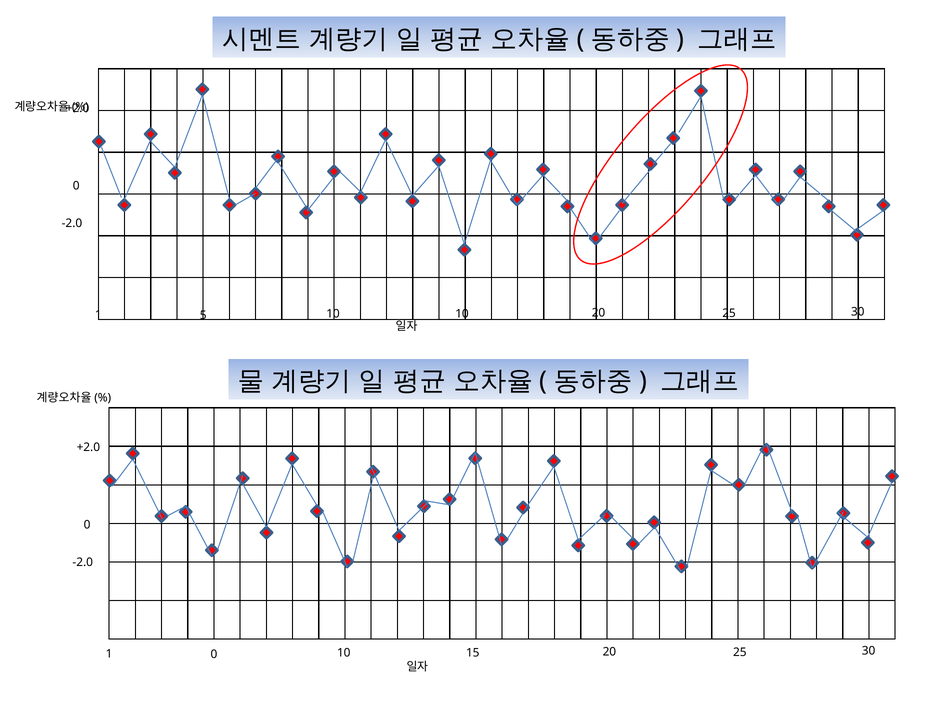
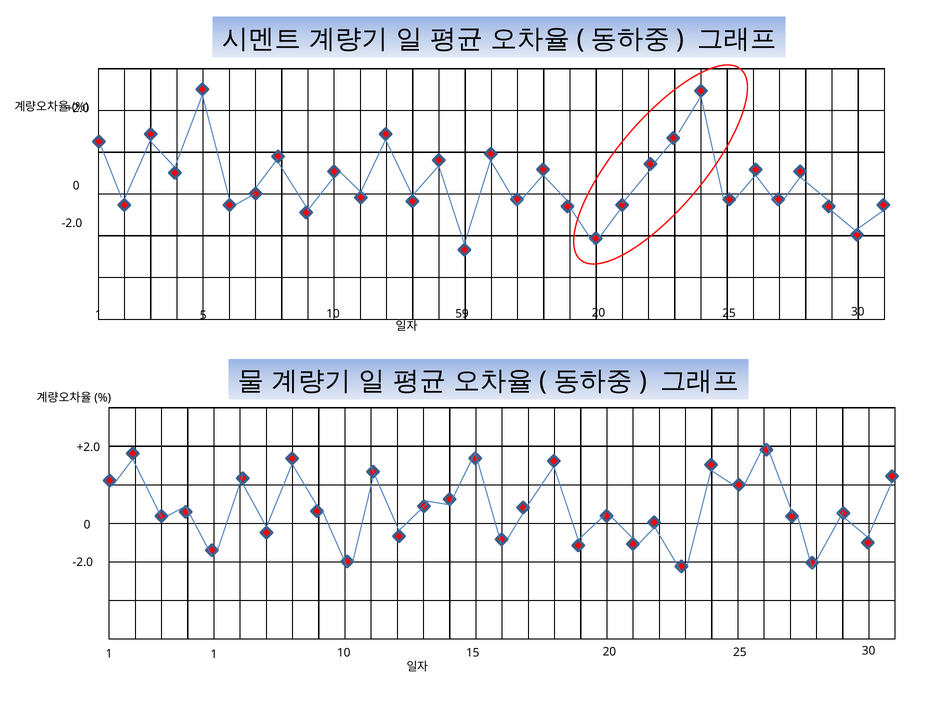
10 10: 10 -> 59 (462, 314)
1 0: 0 -> 1 (214, 654)
